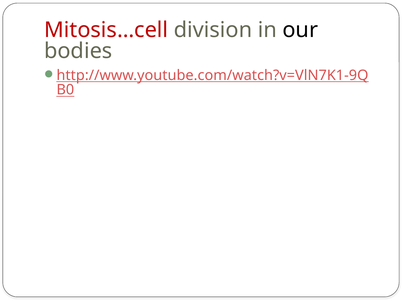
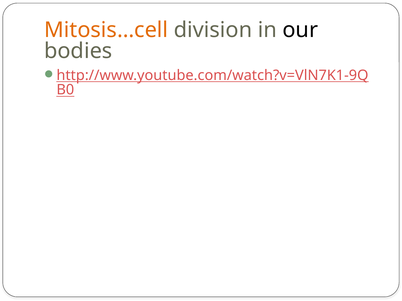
Mitosis…cell colour: red -> orange (106, 30)
